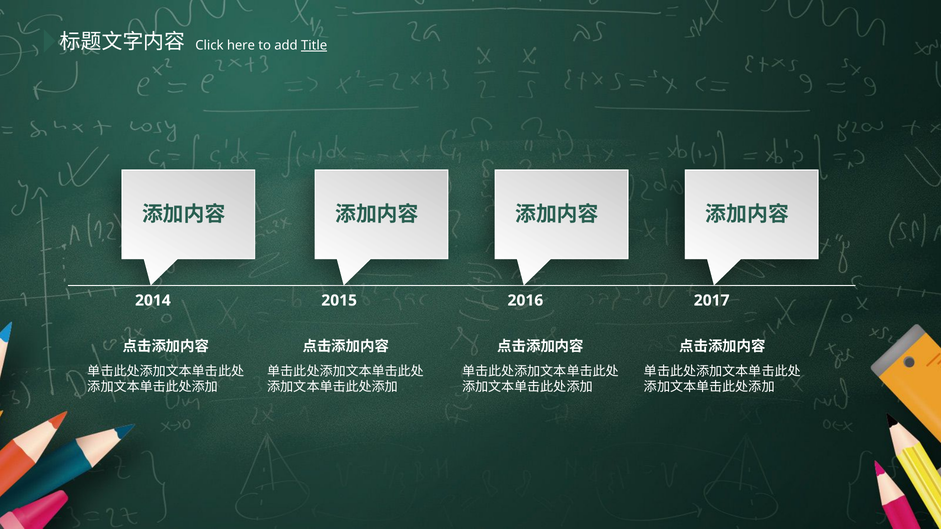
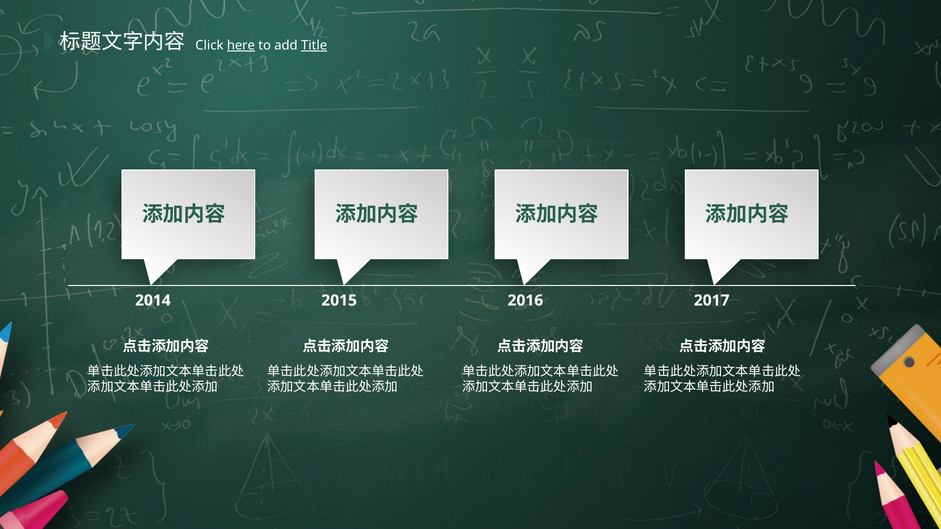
here underline: none -> present (241, 45)
